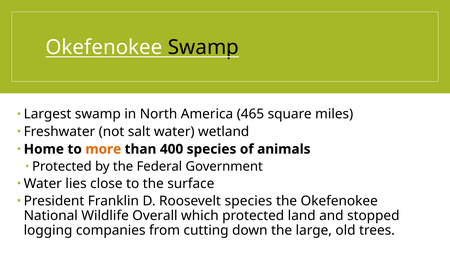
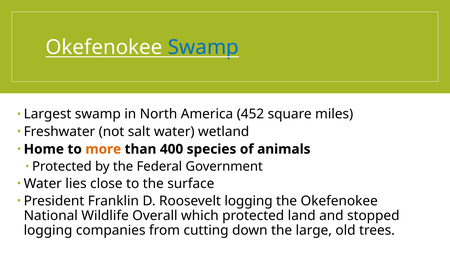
Swamp colour: black -> blue (203, 47)
465: 465 -> 452 (250, 114)
Roosevelt species: species -> logging (249, 201)
